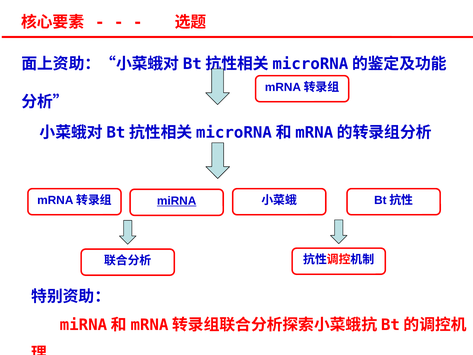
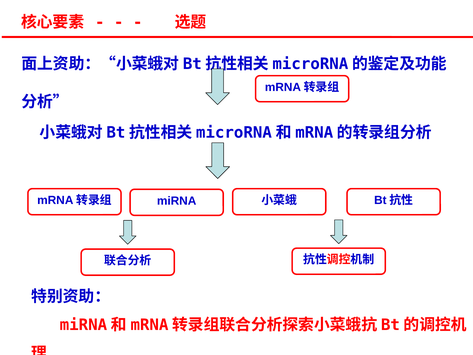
miRNA underline: present -> none (177, 201)
